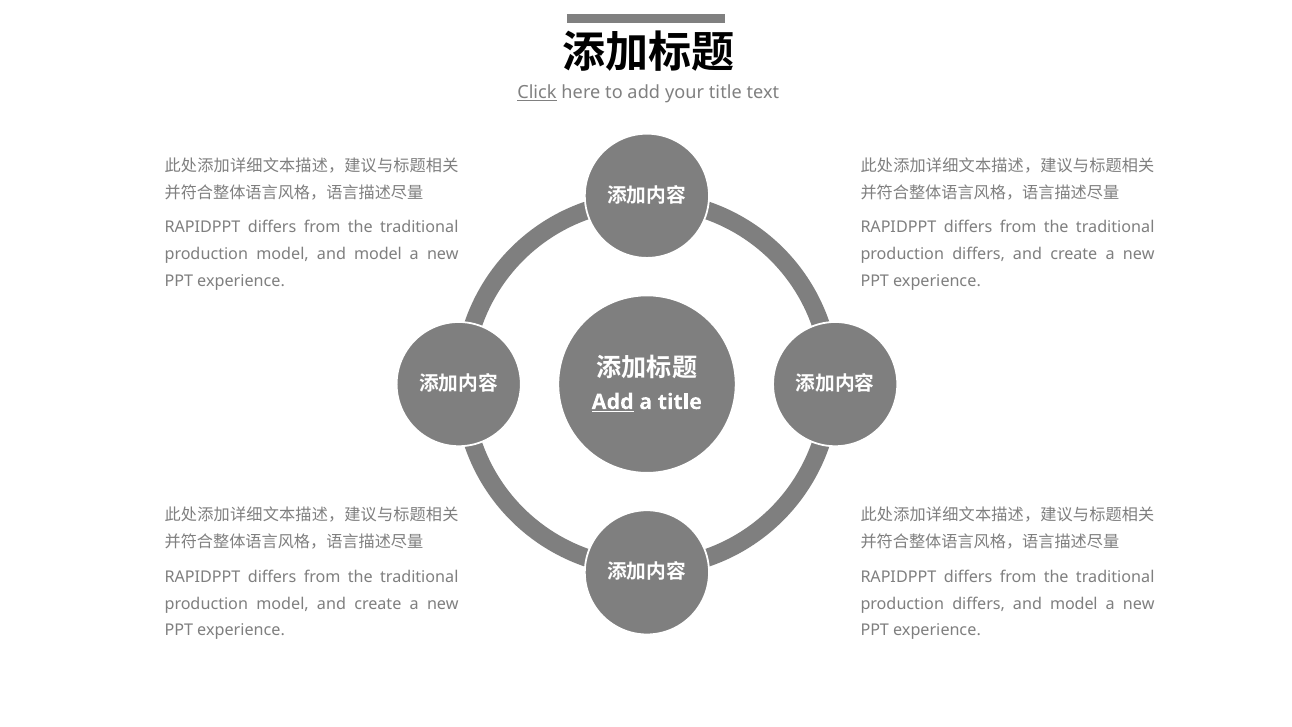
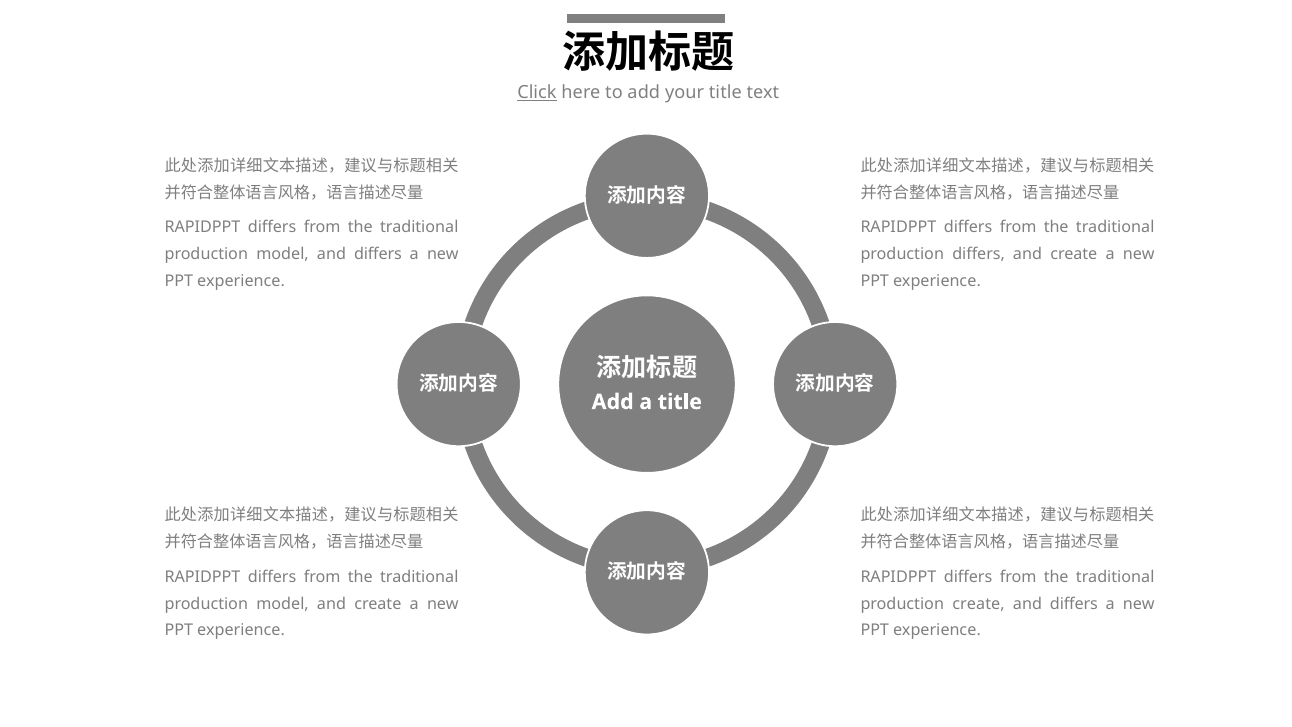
model and model: model -> differs (378, 254)
Add underline: present -> none (613, 402)
differs: differs -> create (979, 604)
model: model -> differs (1074, 604)
